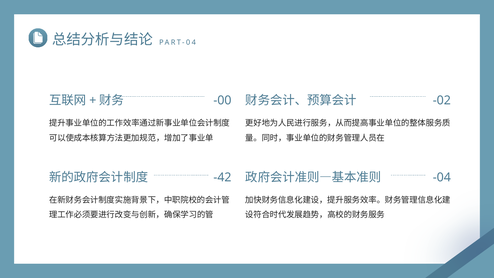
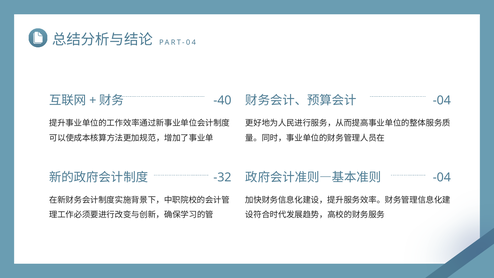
-00: -00 -> -40 (222, 101)
-02: -02 -> -04 (442, 101)
-42: -42 -> -32 (222, 177)
